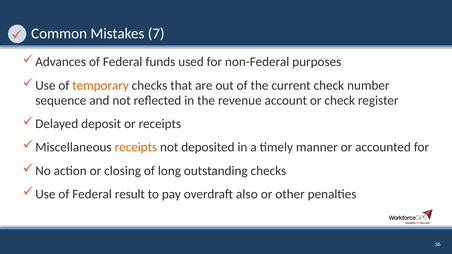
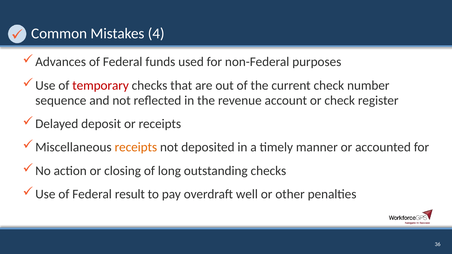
7: 7 -> 4 (156, 34)
temporary colour: orange -> red (101, 85)
also: also -> well (247, 194)
